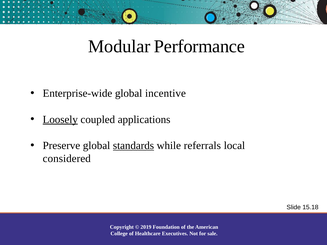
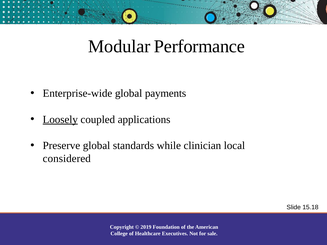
incentive: incentive -> payments (166, 93)
standards underline: present -> none (133, 146)
referrals: referrals -> clinician (202, 146)
